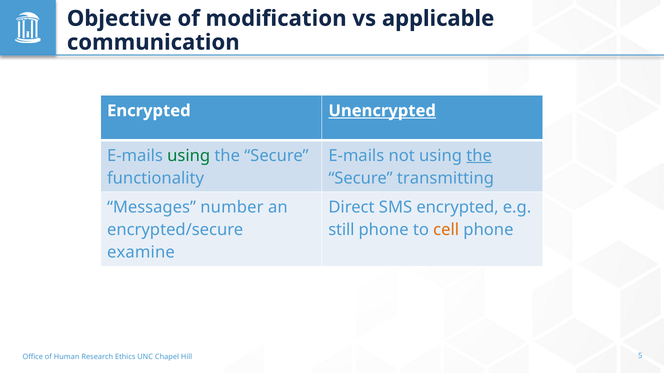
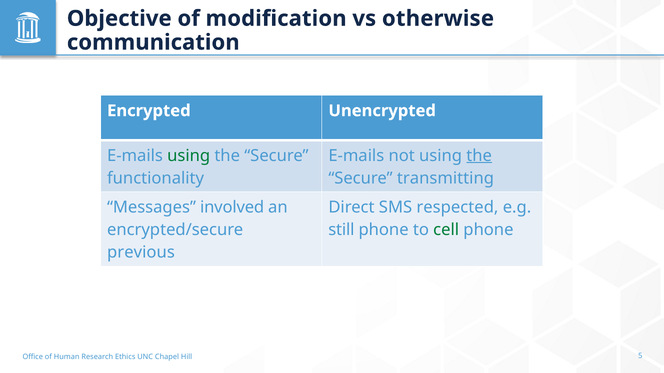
applicable: applicable -> otherwise (438, 19)
Unencrypted underline: present -> none (382, 111)
number: number -> involved (232, 208)
SMS encrypted: encrypted -> respected (457, 208)
cell colour: orange -> green (446, 230)
examine: examine -> previous (141, 253)
